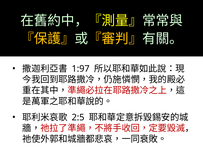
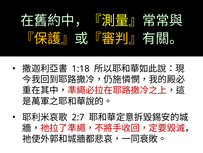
1:97: 1:97 -> 1:18 (81, 68)
2:5: 2:5 -> 2:7 (78, 117)
